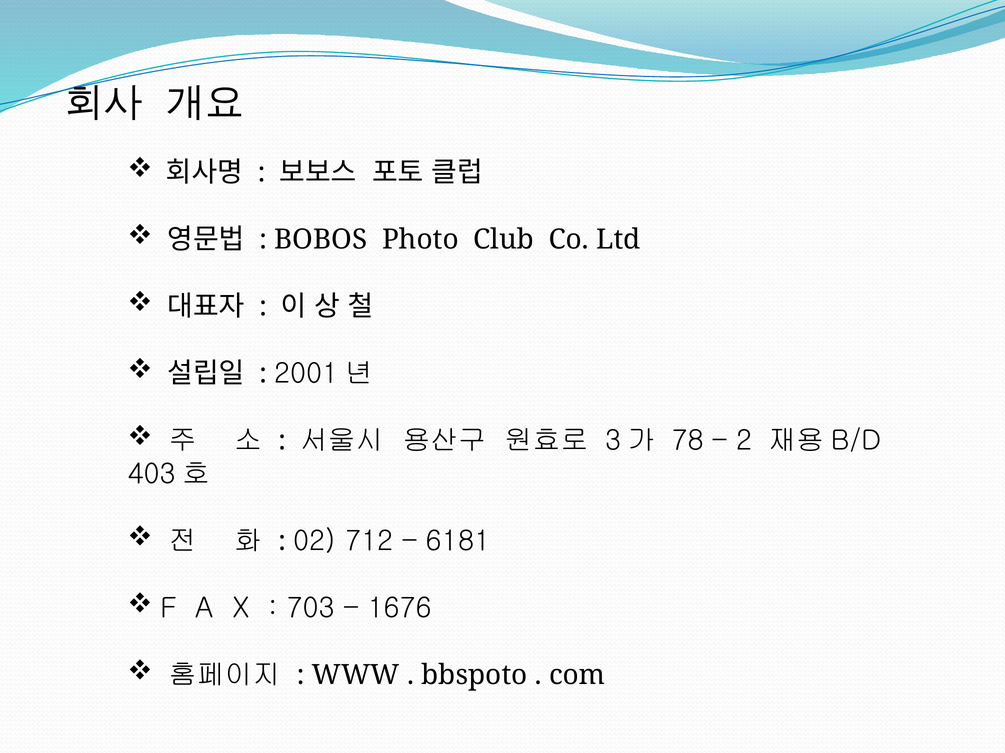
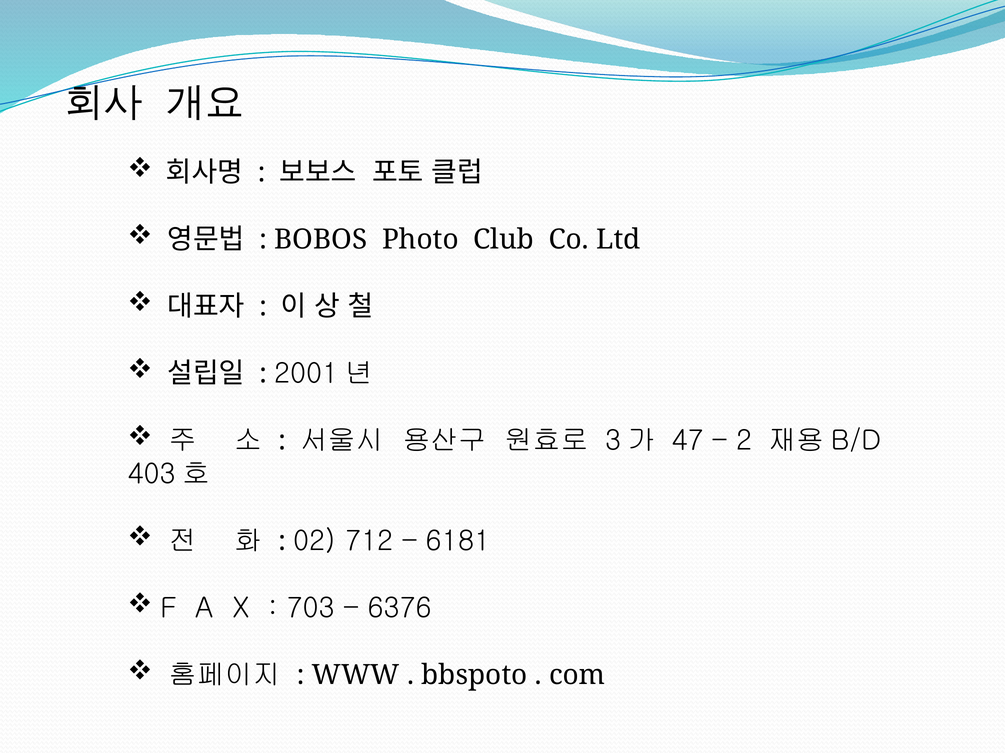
78: 78 -> 47 (688, 441)
1676: 1676 -> 6376 (400, 608)
